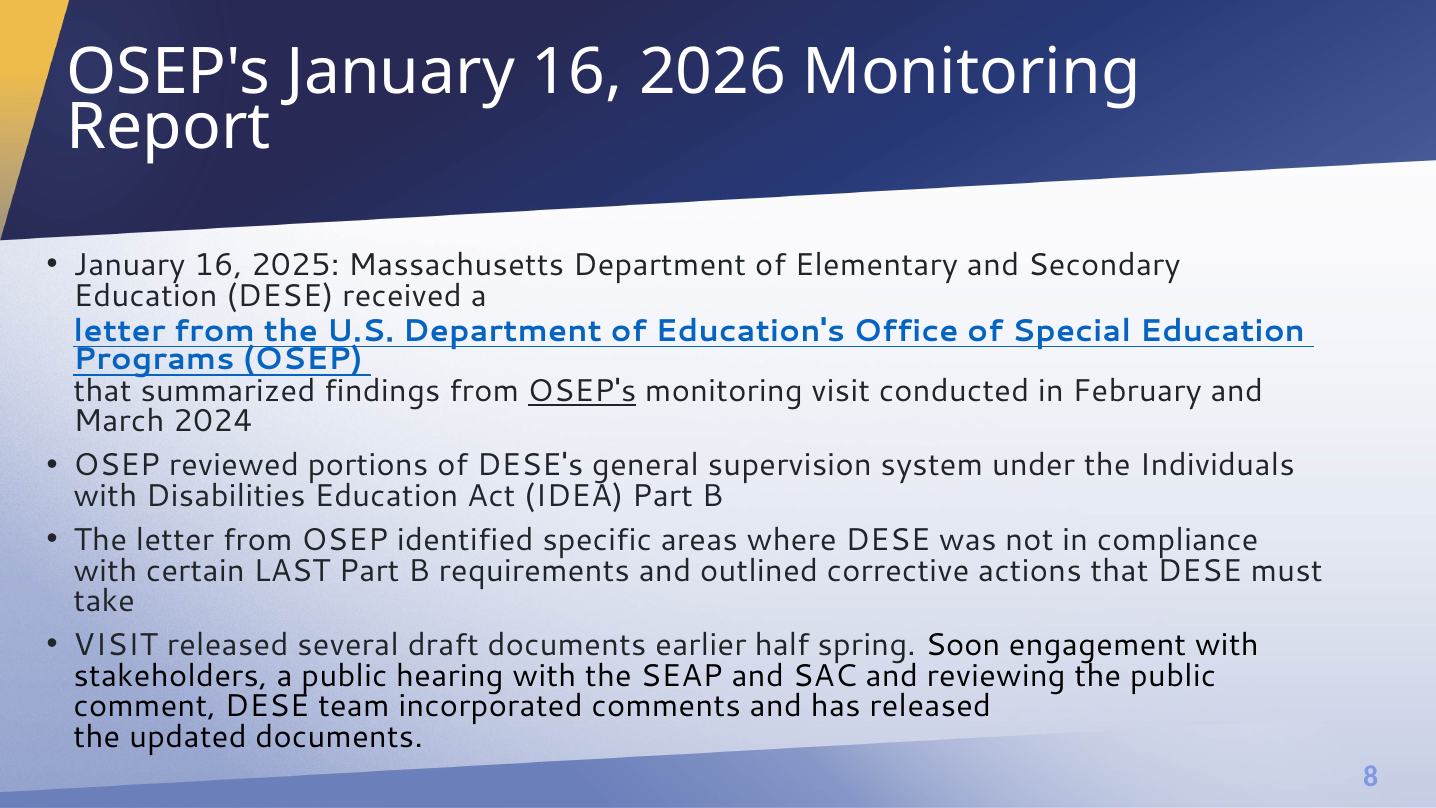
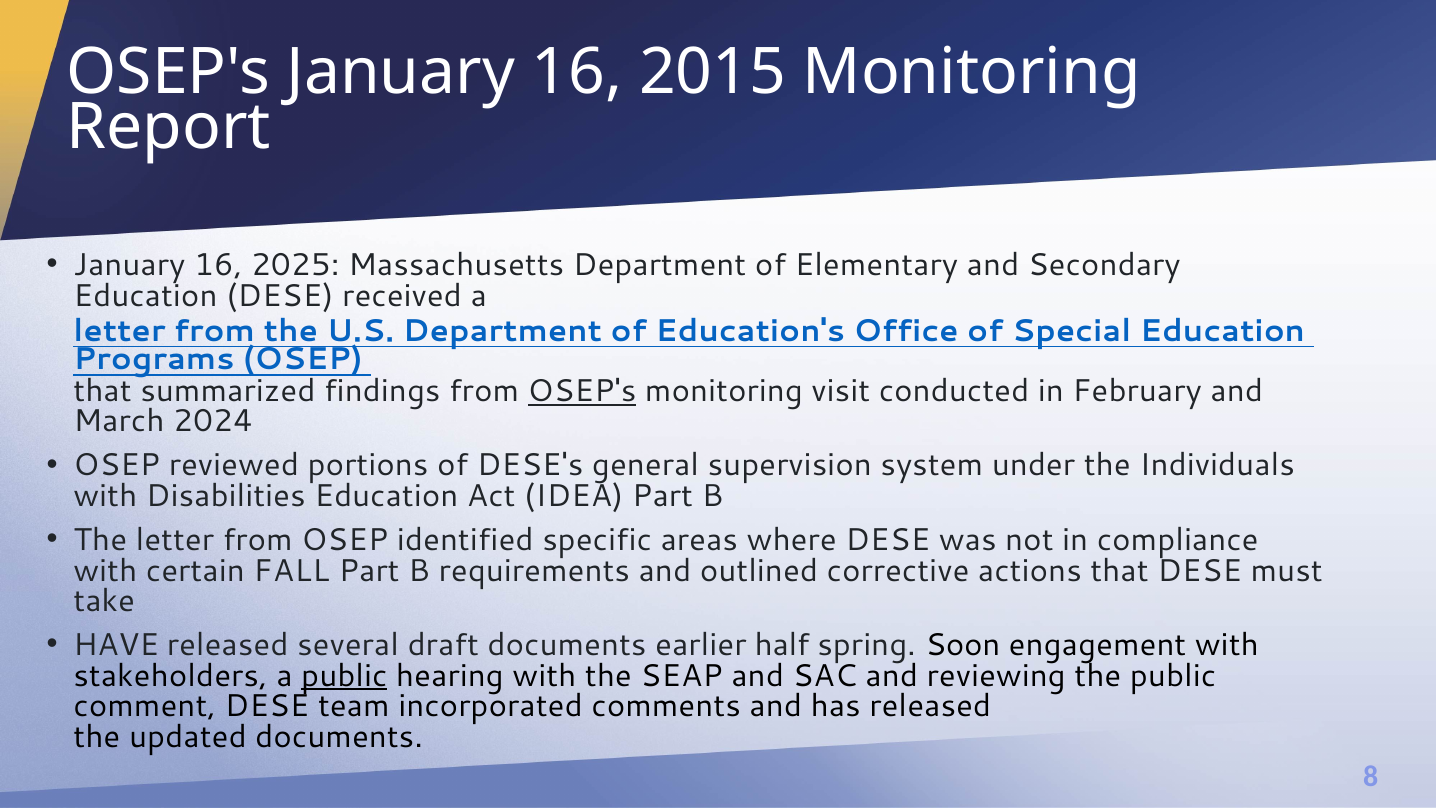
2026: 2026 -> 2015 (713, 72)
LAST: LAST -> FALL (292, 570)
VISIT: VISIT -> HAVE (116, 645)
public underline: none -> present (344, 676)
